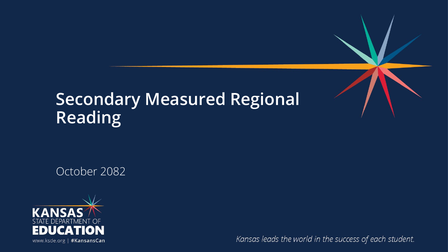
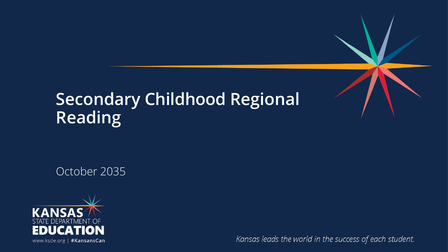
Measured: Measured -> Childhood (185, 100)
2082: 2082 -> 2035 (113, 172)
